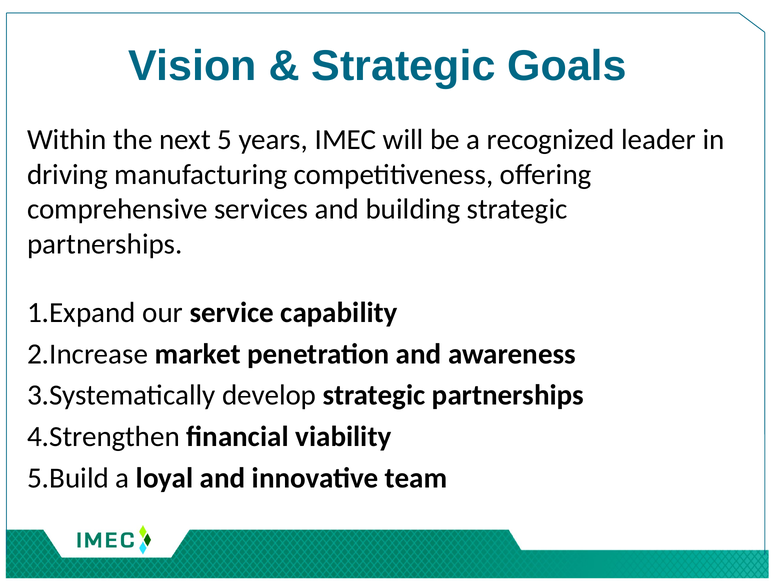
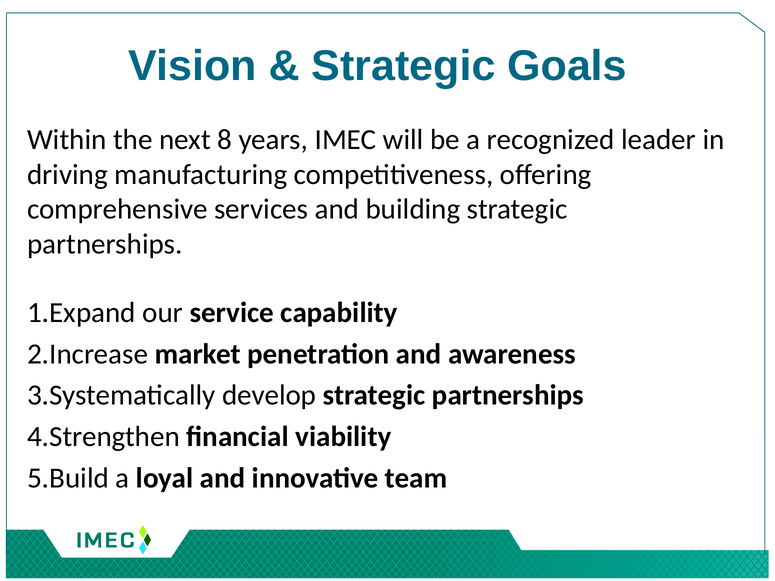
5: 5 -> 8 (225, 140)
